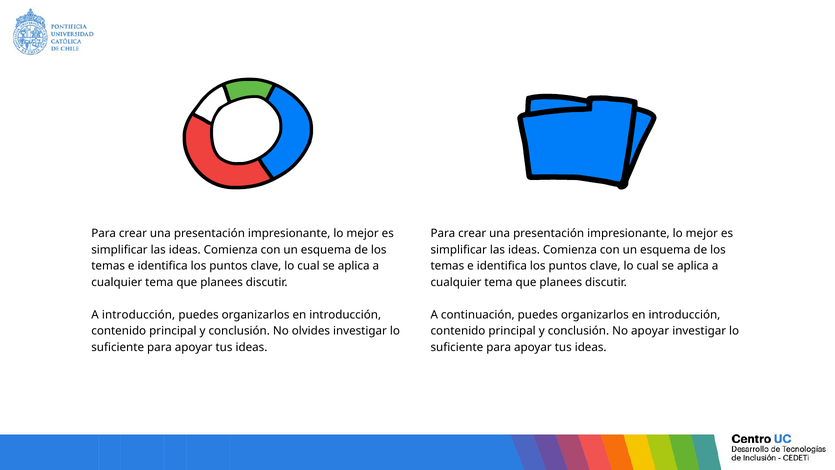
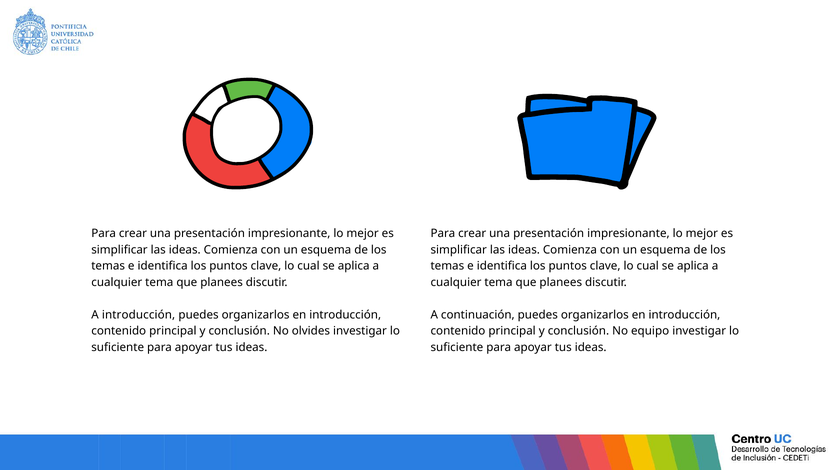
No apoyar: apoyar -> equipo (650, 331)
